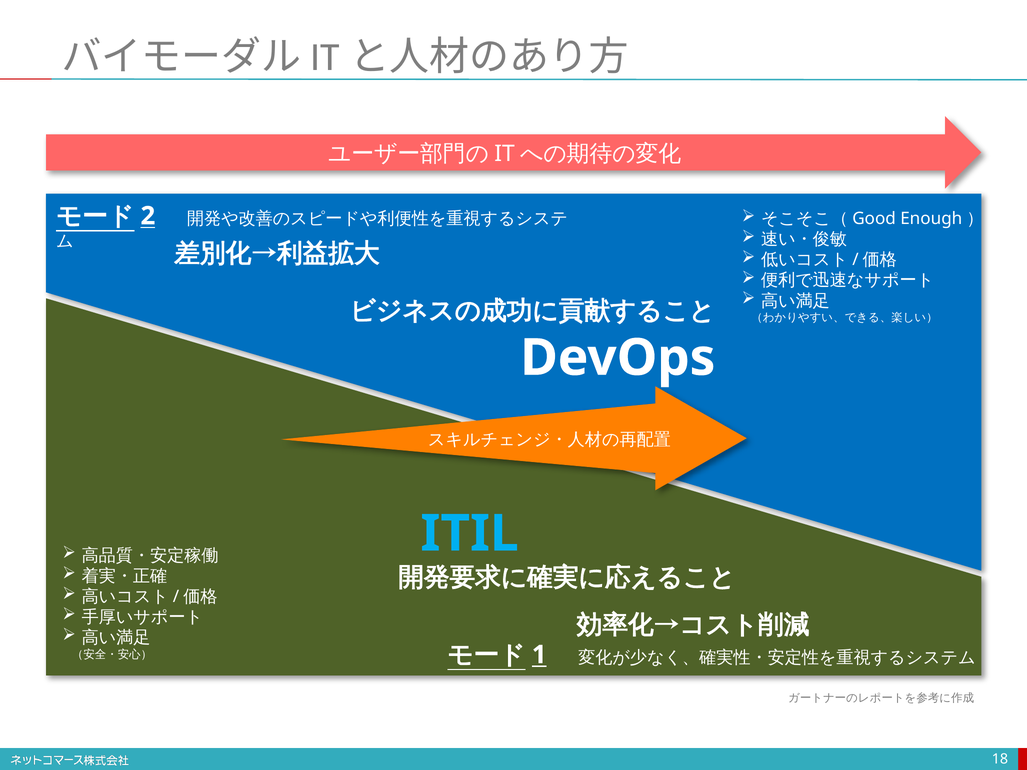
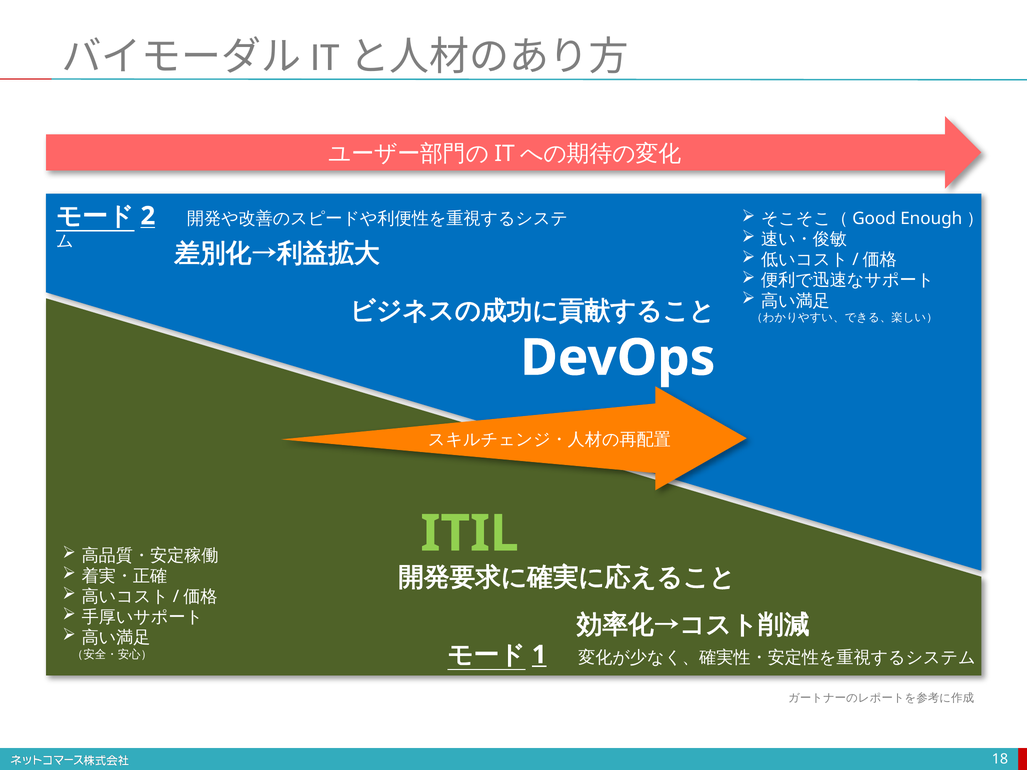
ITIL colour: light blue -> light green (470, 534)
